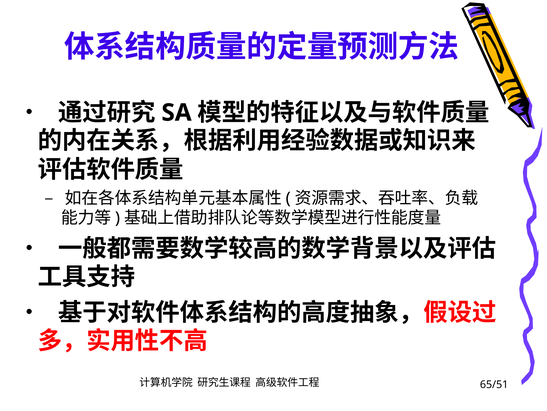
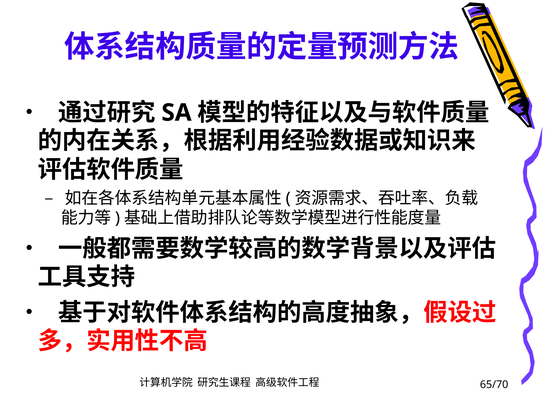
65/51: 65/51 -> 65/70 (494, 384)
